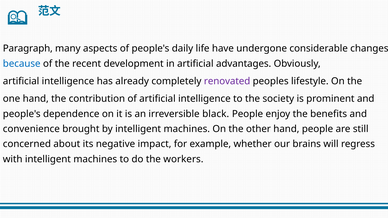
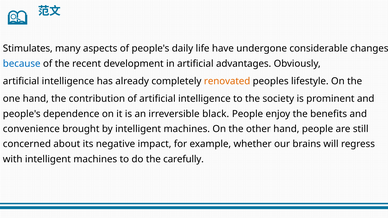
Paragraph: Paragraph -> Stimulates (28, 49)
renovated colour: purple -> orange (227, 81)
workers: workers -> carefully (184, 159)
